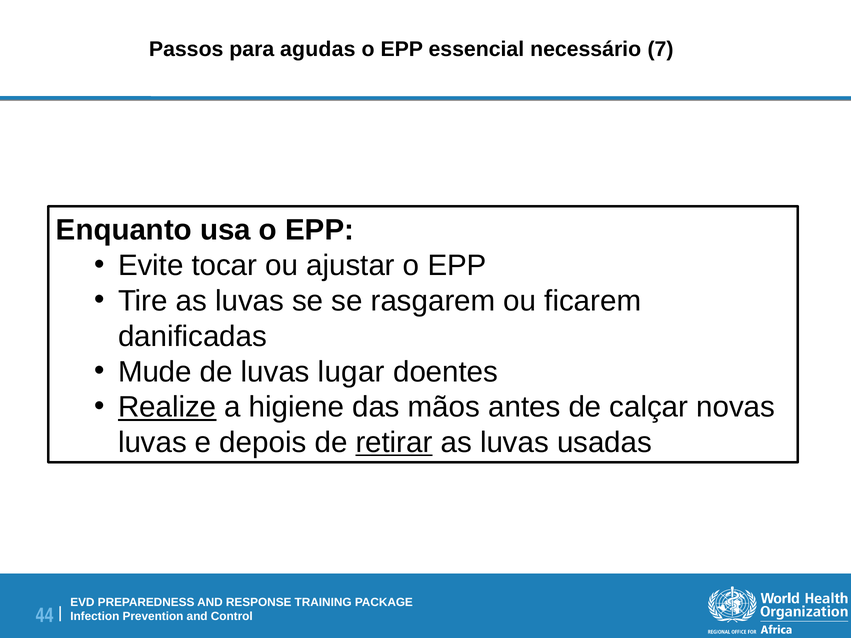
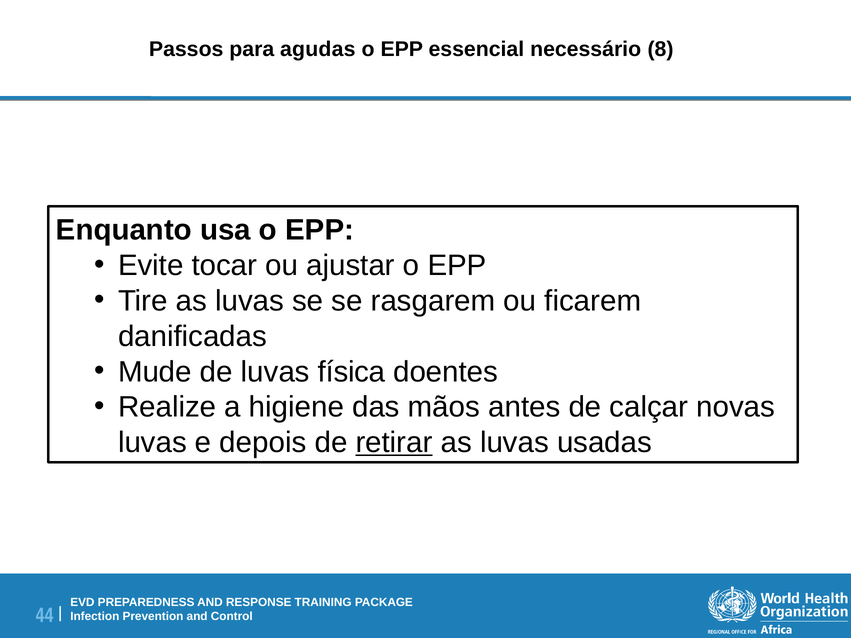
7: 7 -> 8 (661, 49)
lugar: lugar -> física (352, 372)
Realize underline: present -> none (167, 407)
